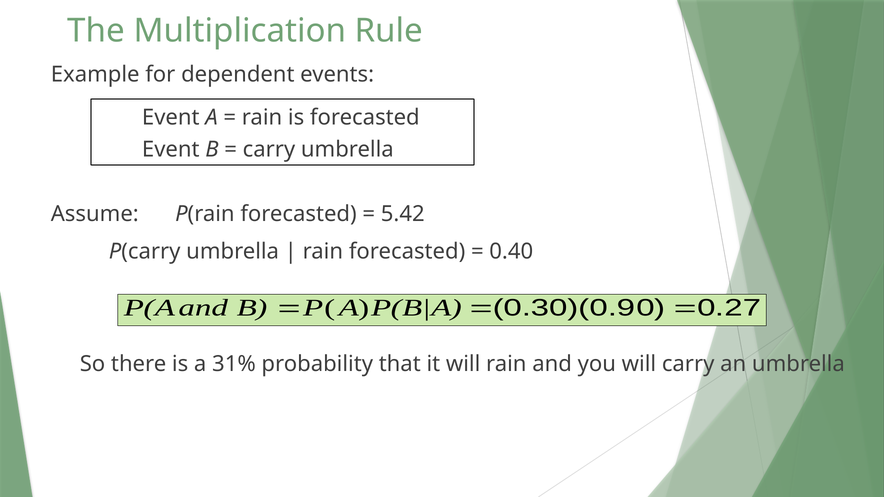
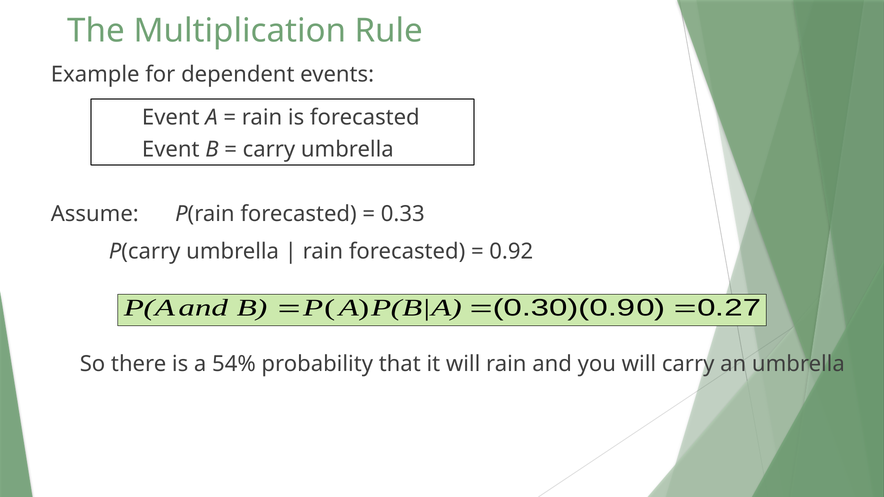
5.42: 5.42 -> 0.33 (403, 214)
0.40: 0.40 -> 0.92 (511, 251)
31%: 31% -> 54% (234, 364)
